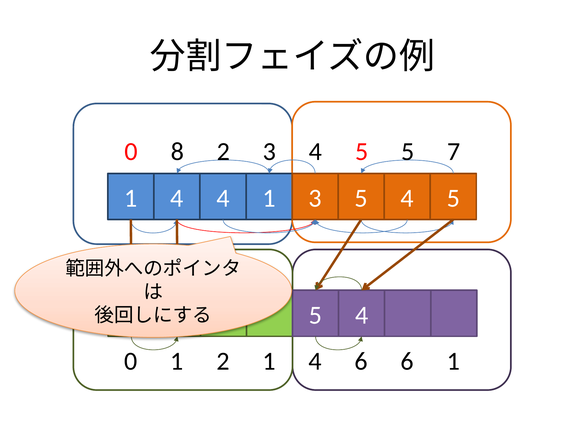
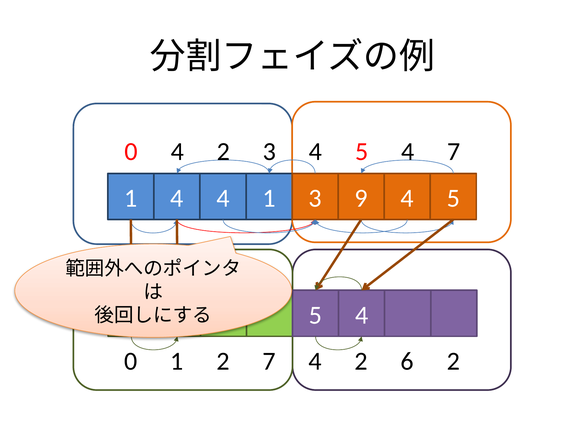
0 8: 8 -> 4 (177, 152)
4 5 5: 5 -> 4 (408, 152)
3 5: 5 -> 9 (361, 198)
2 1: 1 -> 7 (269, 361)
6: 6 -> 2 (361, 361)
6 1: 1 -> 2 (453, 361)
